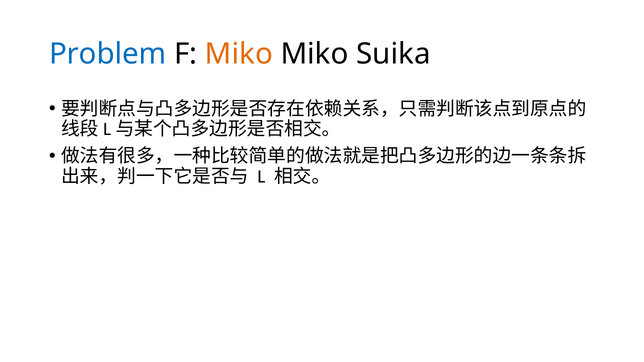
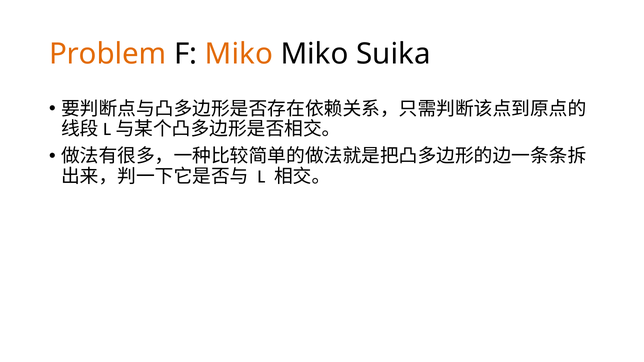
Problem colour: blue -> orange (108, 54)
